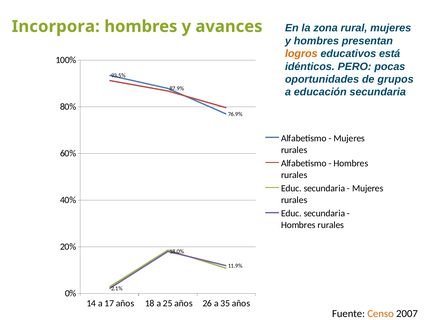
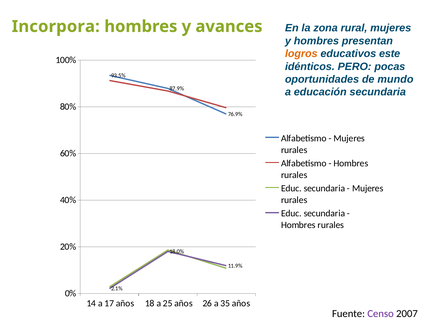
está: está -> este (390, 54)
grupos: grupos -> mundo (395, 79)
Censo colour: orange -> purple (381, 314)
